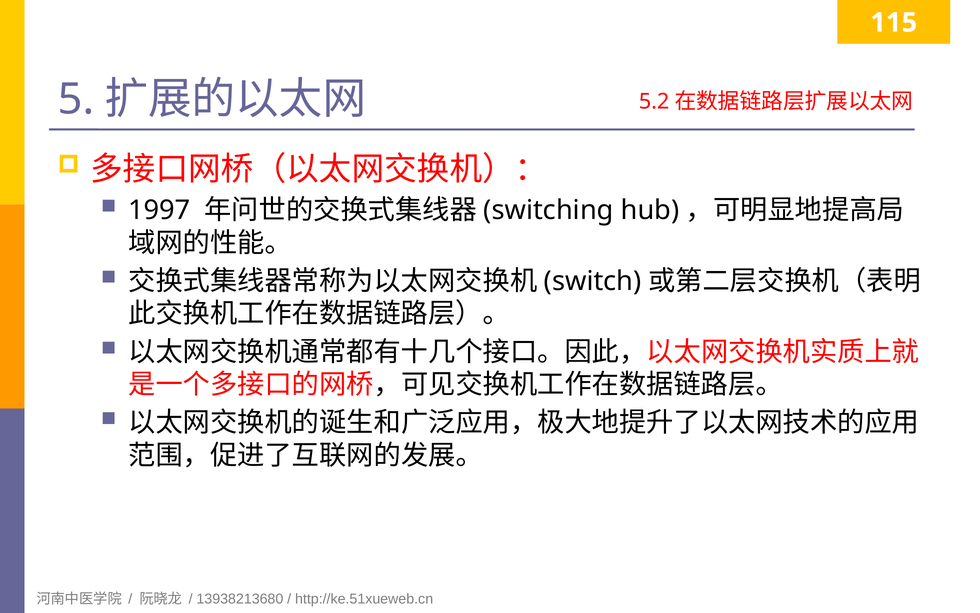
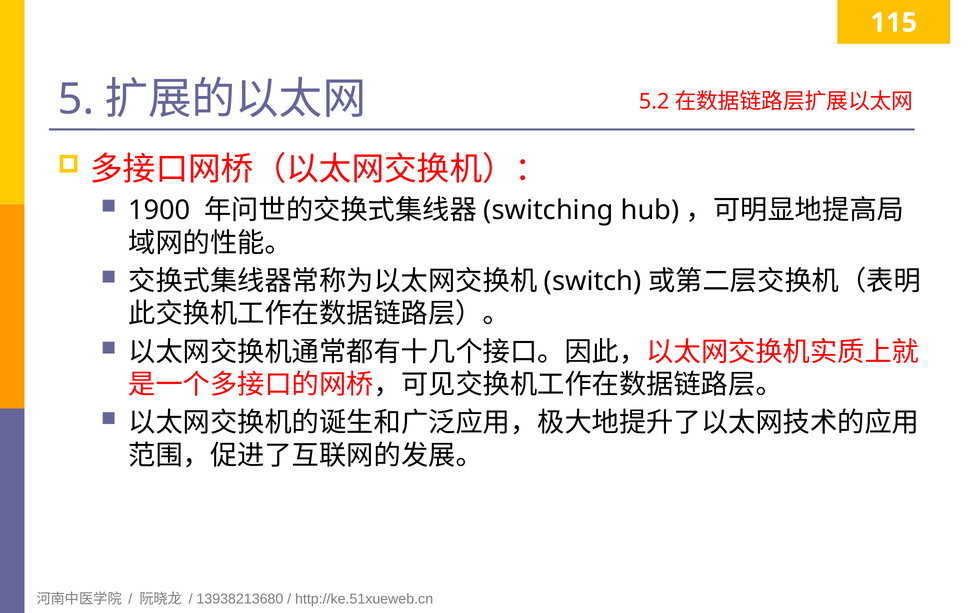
1997: 1997 -> 1900 (159, 210)
